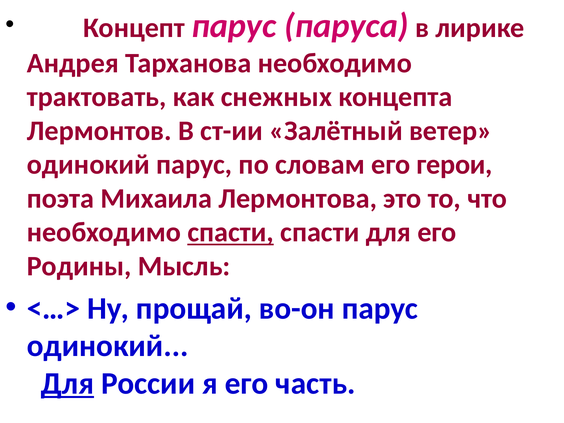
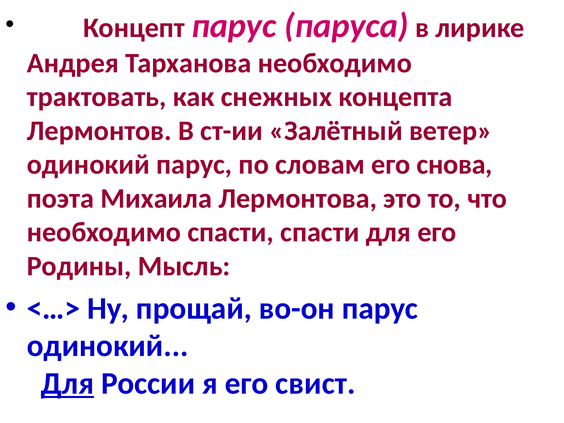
герои: герои -> снова (455, 165)
спасти underline: present -> none (231, 232)
часть: часть -> свист (315, 383)
